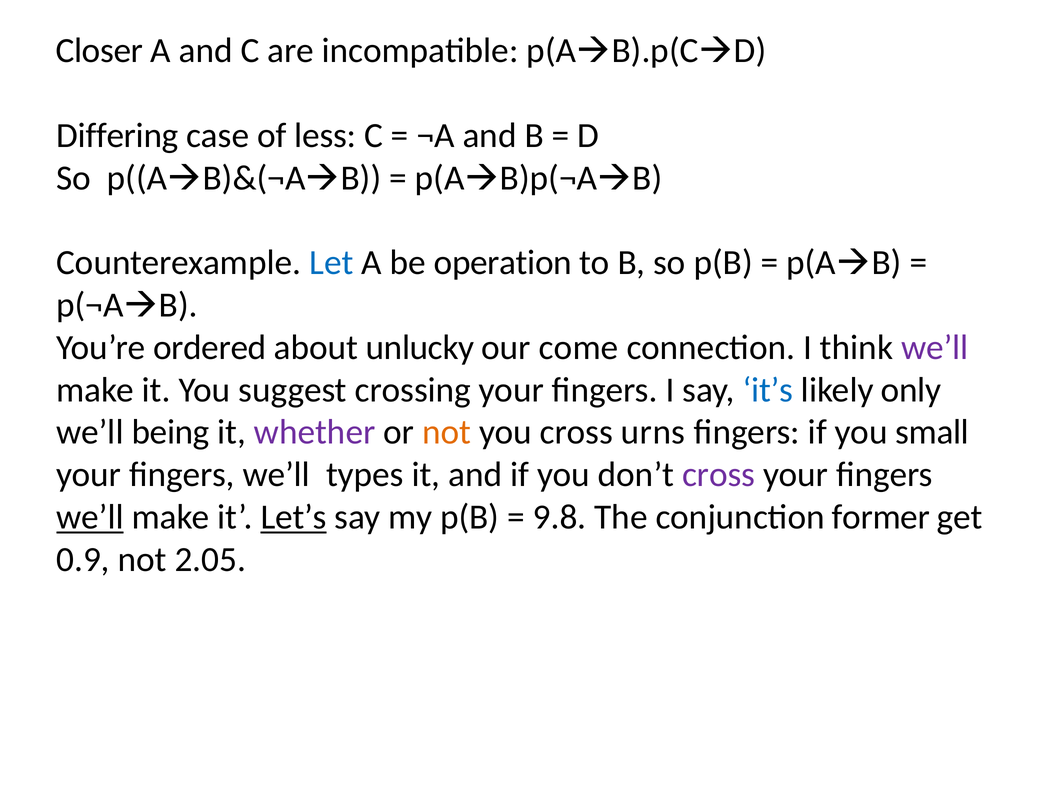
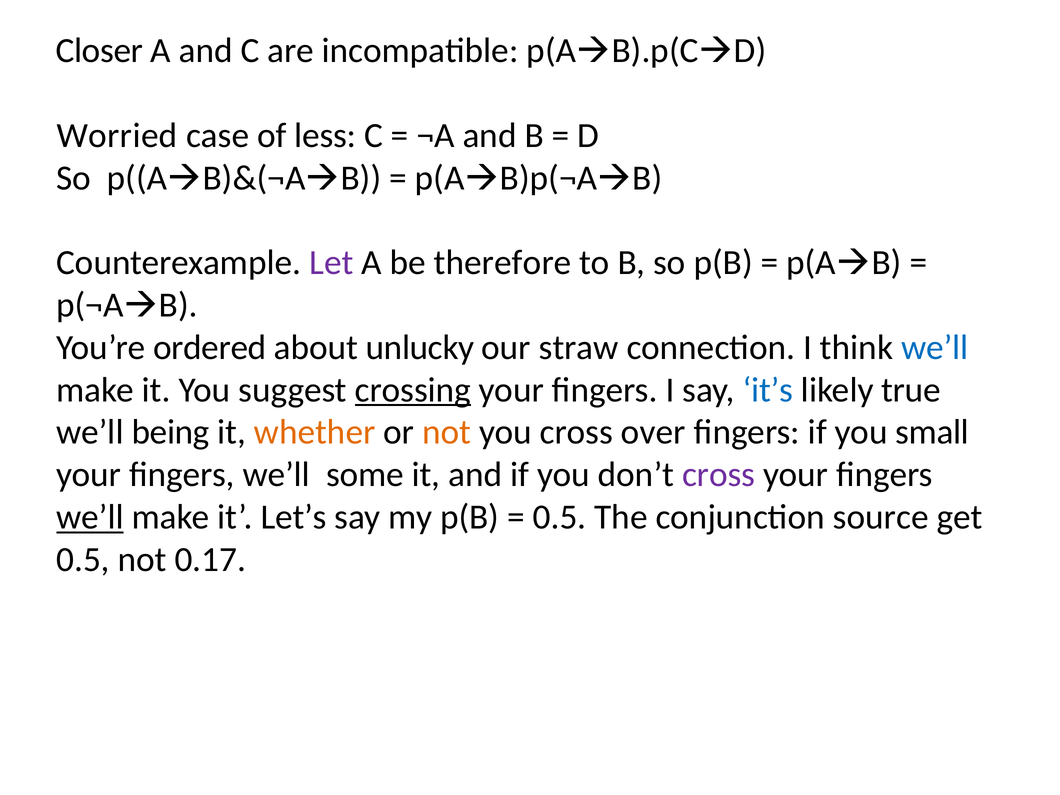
Differing: Differing -> Worried (117, 136)
Let colour: blue -> purple (331, 263)
operation: operation -> therefore (503, 263)
come: come -> straw (579, 348)
we’ll colour: purple -> blue (935, 348)
crossing underline: none -> present (413, 390)
only: only -> true (911, 390)
whether colour: purple -> orange (315, 432)
urns: urns -> over (653, 432)
types: types -> some (365, 475)
Let’s underline: present -> none (294, 517)
9.8: 9.8 -> 0.5 (560, 517)
former: former -> source (881, 517)
0.9: 0.9 -> 0.5 (83, 560)
2.05: 2.05 -> 0.17 (210, 560)
